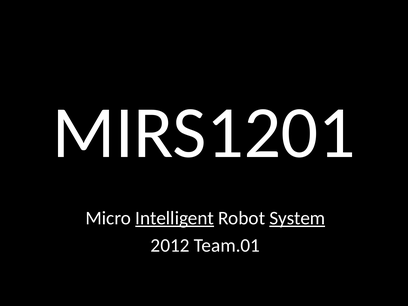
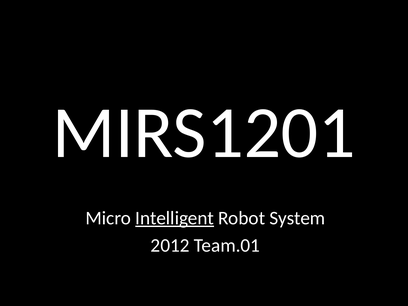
System underline: present -> none (297, 218)
